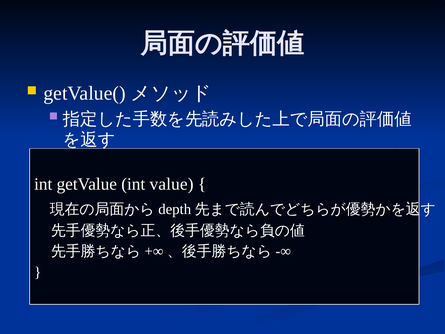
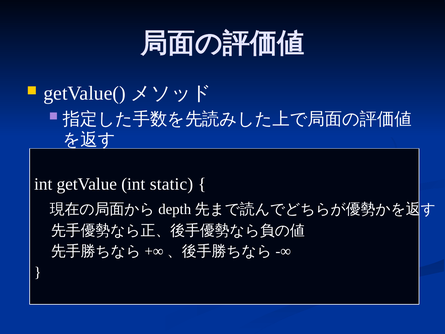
value: value -> static (172, 184)
